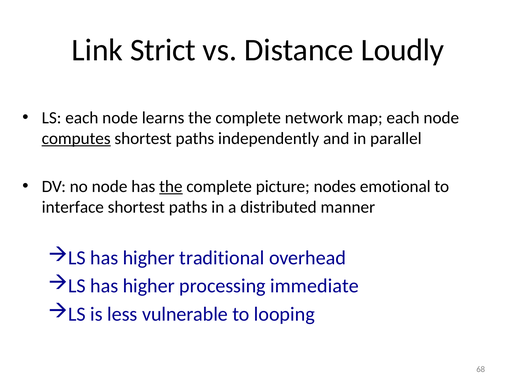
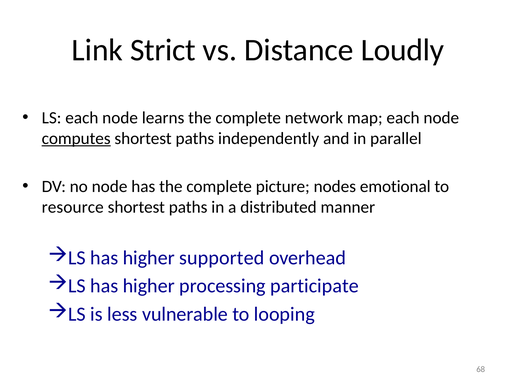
the underline: present -> none (171, 187)
interface: interface -> resource (73, 207)
traditional: traditional -> supported (222, 258)
immediate: immediate -> participate (315, 286)
